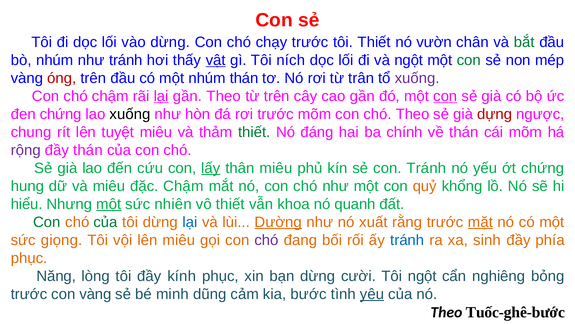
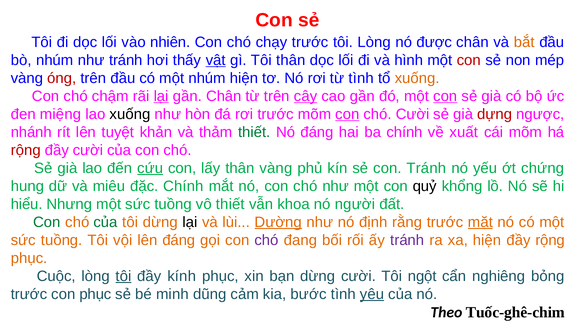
vào dừng: dừng -> nhiên (170, 42)
tôi Thiết: Thiết -> Lòng (374, 42)
vườn: vườn -> được (434, 42)
bắt colour: green -> orange (524, 42)
Tôi ních: ních -> thân (291, 60)
và ngột: ngột -> hình (409, 60)
con colour: green -> red (469, 60)
nhúm thán: thán -> hiện (244, 78)
từ trân: trân -> tình (361, 78)
xuống colour: purple -> orange (417, 78)
gần Theo: Theo -> Chân (224, 96)
cây underline: none -> present (306, 96)
đen chứng: chứng -> miệng (61, 114)
con underline: none -> present (347, 114)
chó Theo: Theo -> Cười (413, 114)
chung: chung -> nhánh (31, 132)
tuyệt miêu: miêu -> khản (156, 132)
về thán: thán -> xuất (464, 132)
rộng colour: purple -> red (26, 150)
đầy thán: thán -> cười (88, 150)
cứu underline: none -> present (150, 168)
lấy underline: present -> none (211, 168)
thân miêu: miêu -> vàng (276, 168)
đặc Chậm: Chậm -> Chính (183, 186)
quỷ colour: orange -> black (425, 186)
một underline: present -> none (109, 204)
nhiên: nhiên -> tuồng (173, 204)
quanh: quanh -> người (355, 204)
lại colour: blue -> black (190, 222)
xuất: xuất -> định (373, 222)
giọng: giọng -> tuồng (62, 240)
lên miêu: miêu -> đáng (179, 240)
tránh colour: blue -> purple (407, 240)
xa sinh: sinh -> hiện (487, 240)
đầy phía: phía -> rộng (550, 240)
Năng: Năng -> Cuộc (56, 276)
tôi underline: none -> present (124, 276)
con vàng: vàng -> phục (95, 294)
Tuốc-ghê-bước: Tuốc-ghê-bước -> Tuốc-ghê-chim (515, 312)
